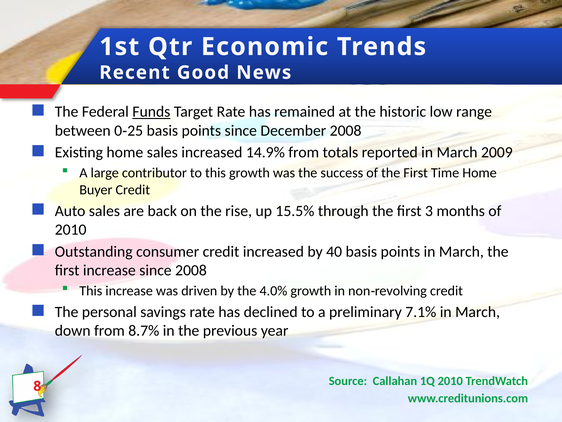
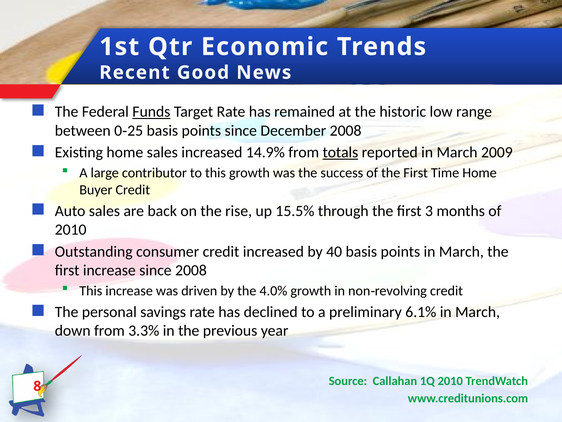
totals underline: none -> present (340, 152)
7.1%: 7.1% -> 6.1% (421, 312)
8.7%: 8.7% -> 3.3% (144, 330)
